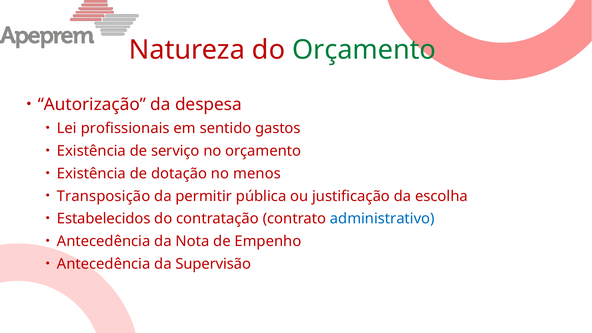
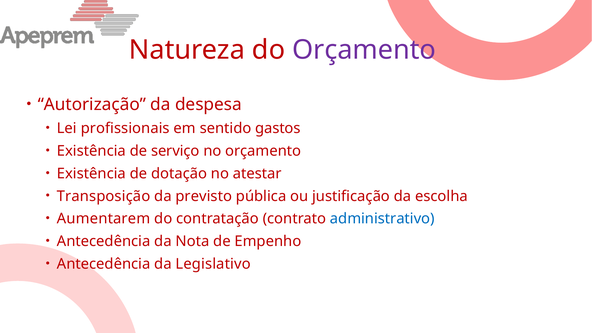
Orçamento colour: green -> purple (364, 50)
menos: menos -> atestar (257, 174)
permitir: permitir -> previsto (204, 196)
Estabelecidos: Estabelecidos -> Aumentarem (104, 219)
Supervisão: Supervisão -> Legislativo (213, 264)
